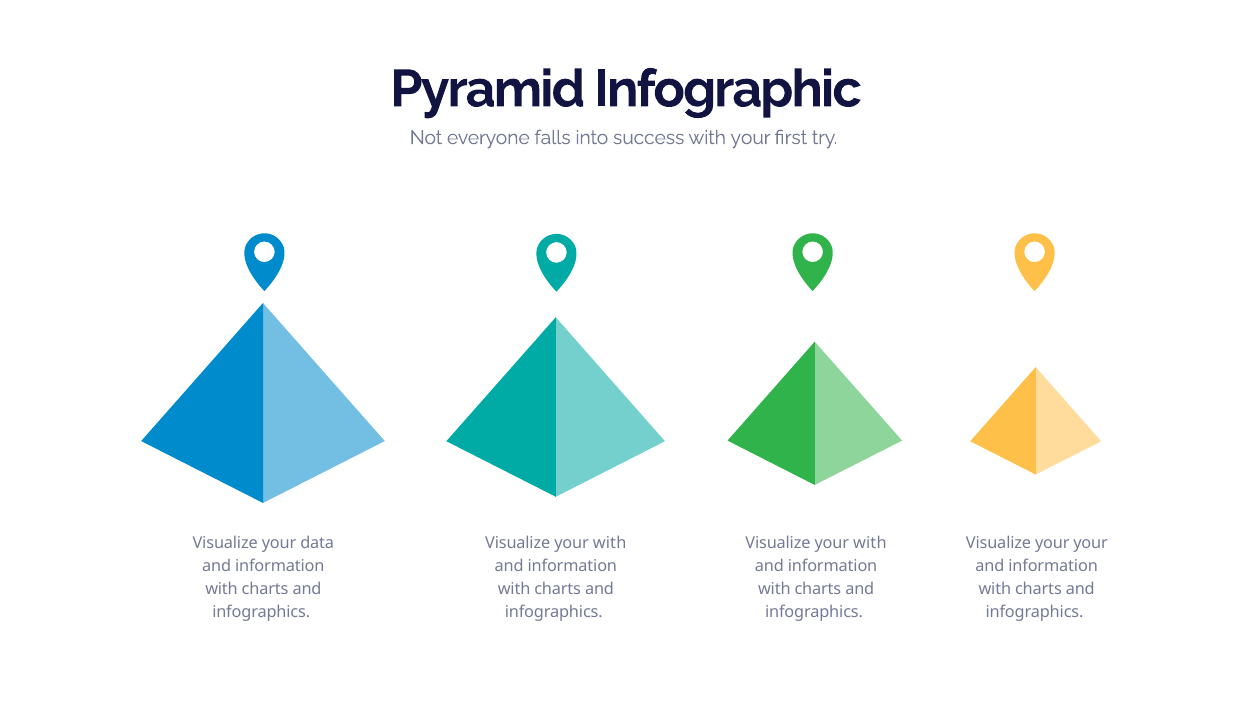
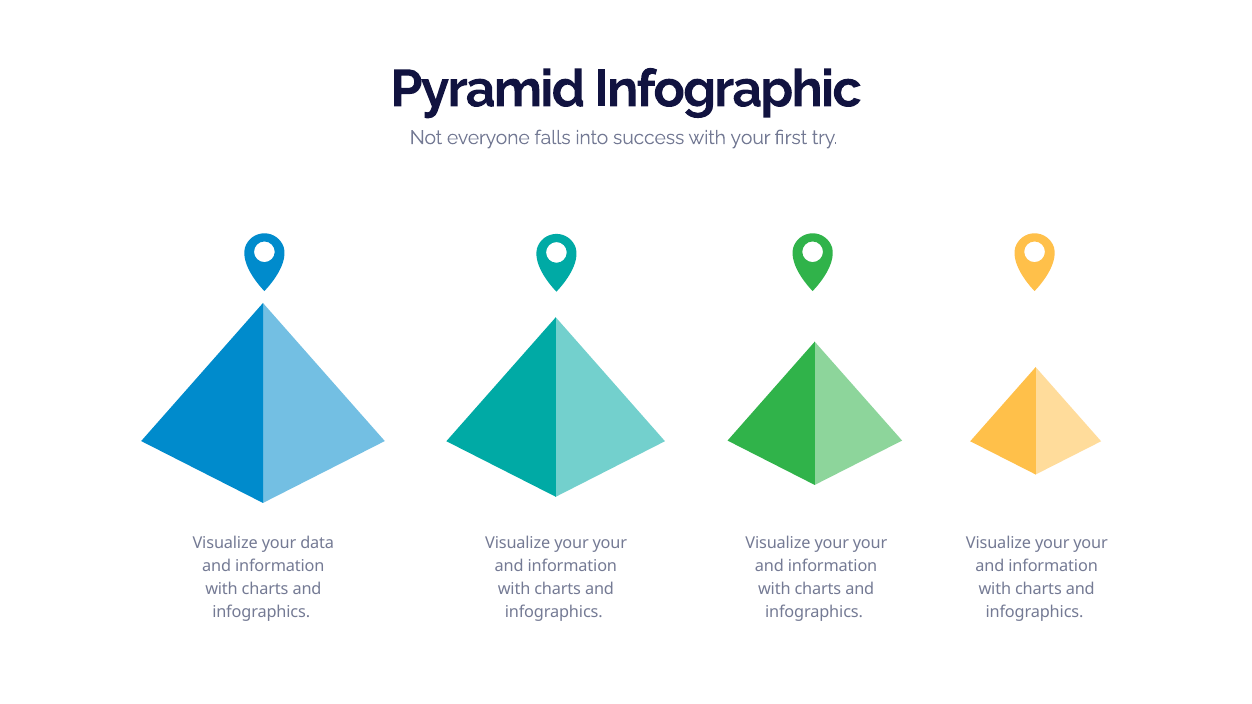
with: with -> your (610, 544)
with: with -> your (870, 544)
